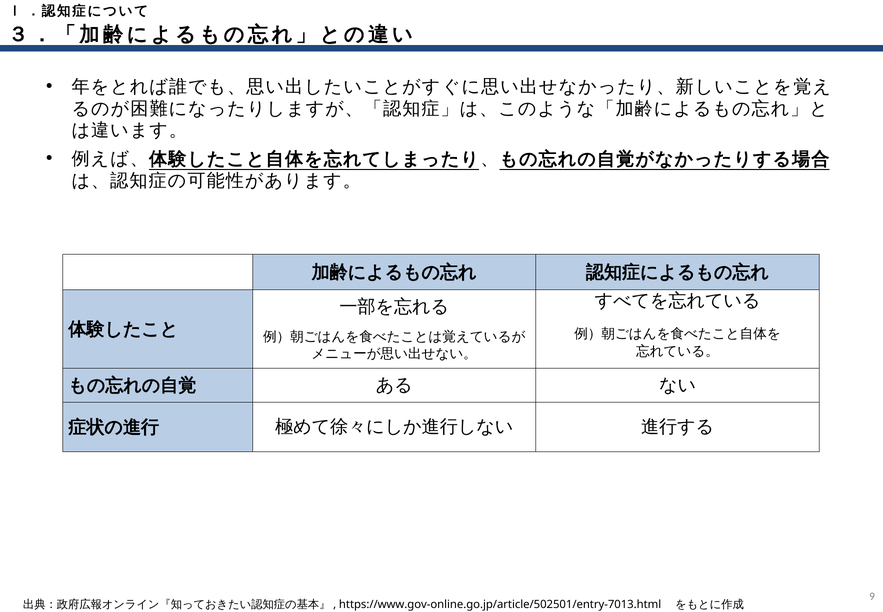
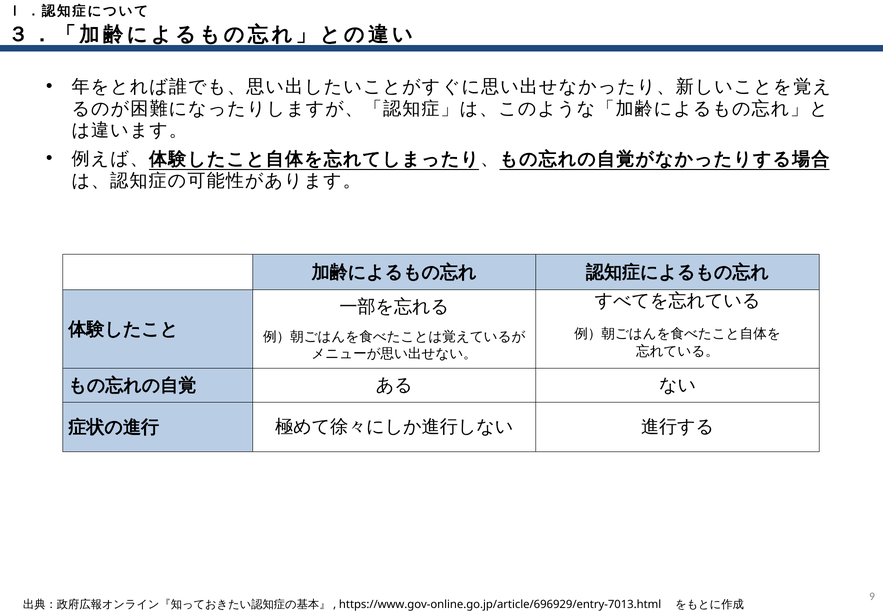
https://www.gov-online.go.jp/article/502501/entry-7013.html: https://www.gov-online.go.jp/article/502501/entry-7013.html -> https://www.gov-online.go.jp/article/696929/entry-7013.html (500, 604)
